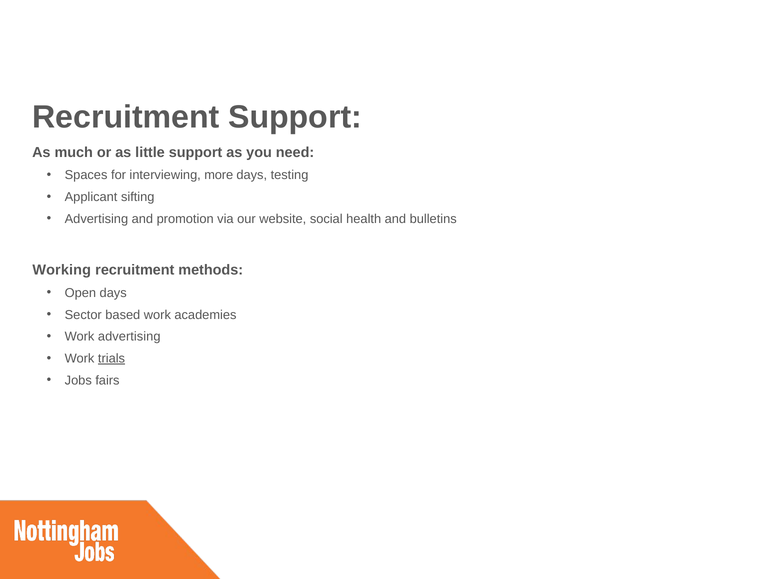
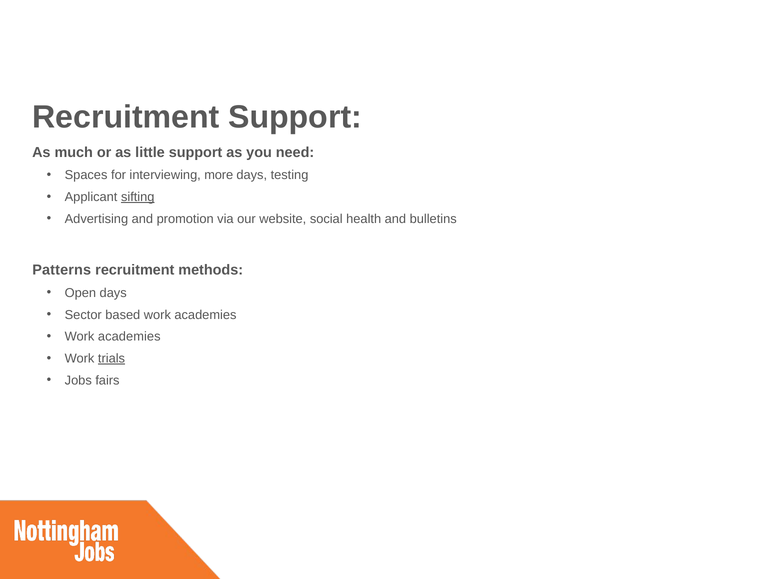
sifting underline: none -> present (138, 197)
Working: Working -> Patterns (62, 270)
advertising: advertising -> academies (129, 336)
